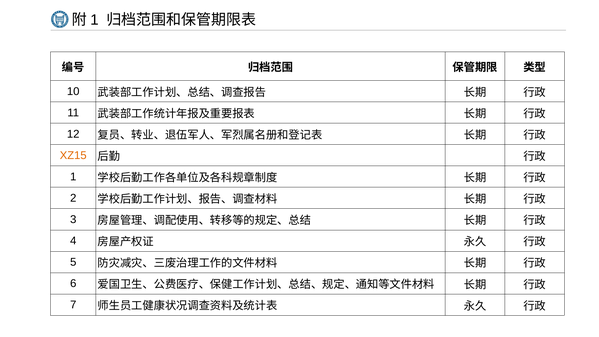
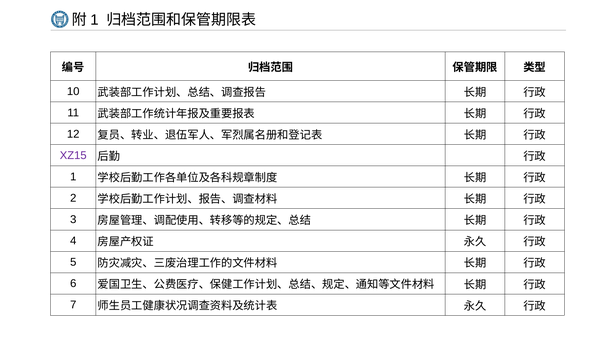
XZ15 colour: orange -> purple (73, 156)
